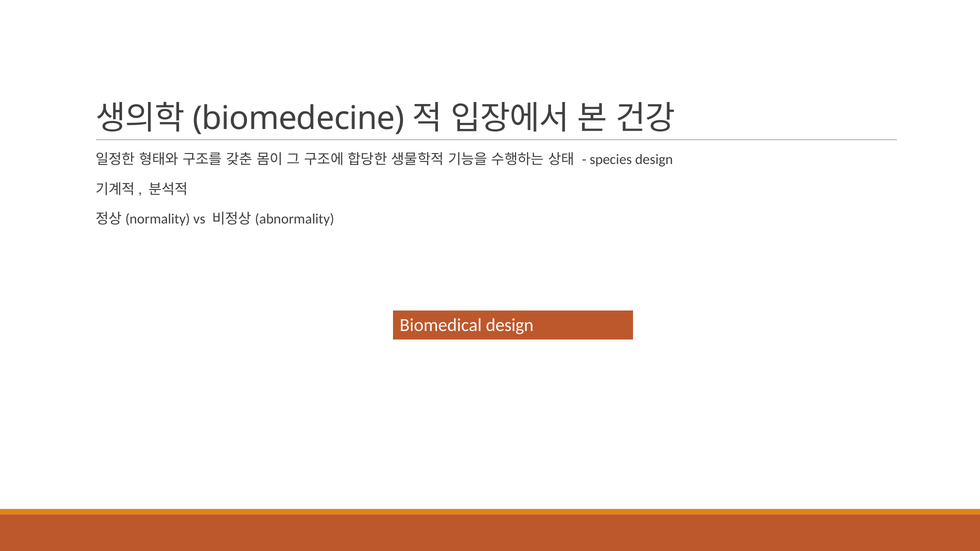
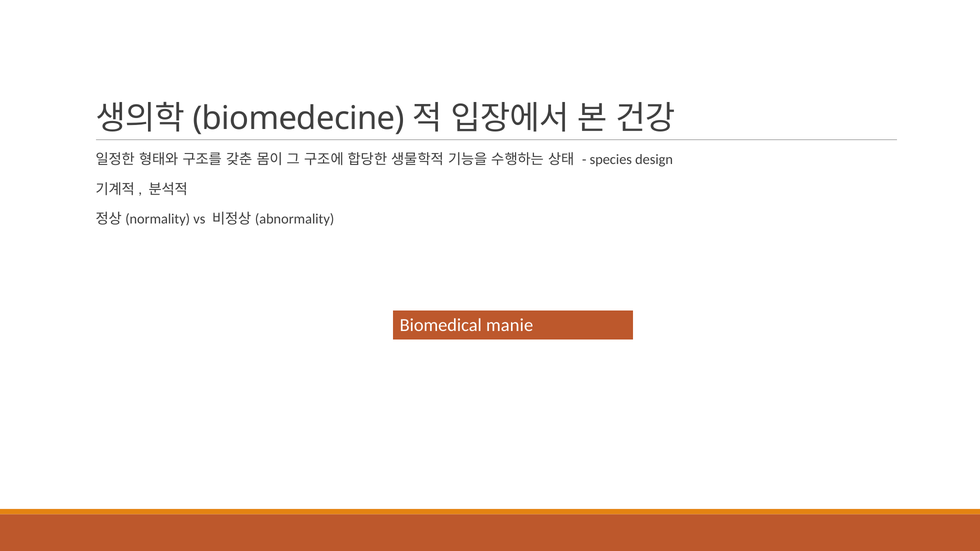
Biomedical design: design -> manie (510, 325)
